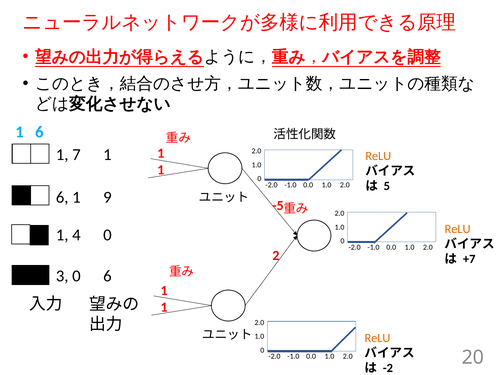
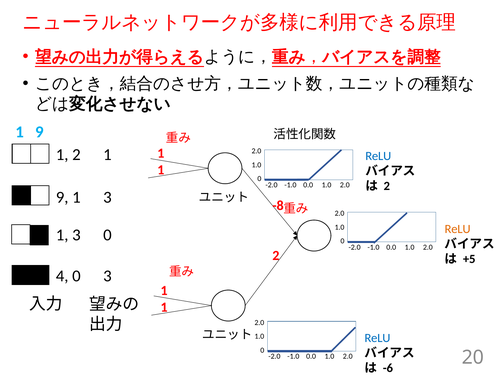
6: 6 -> 9 (39, 132)
1 7: 7 -> 2 (76, 155)
ReLU colour: orange -> blue (378, 156)
5: 5 -> 2 (387, 186)
6: 6 -> 9 (62, 197)
9: 9 -> 3 (107, 197)
-5: -5 -> -8 (278, 206)
4: 4 -> 3 (76, 235)
+7: +7 -> +5 (469, 259)
3: 3 -> 4 (62, 276)
0 6: 6 -> 3 (107, 276)
ReLU colour: orange -> blue (377, 338)
-2: -2 -> -6 (388, 368)
